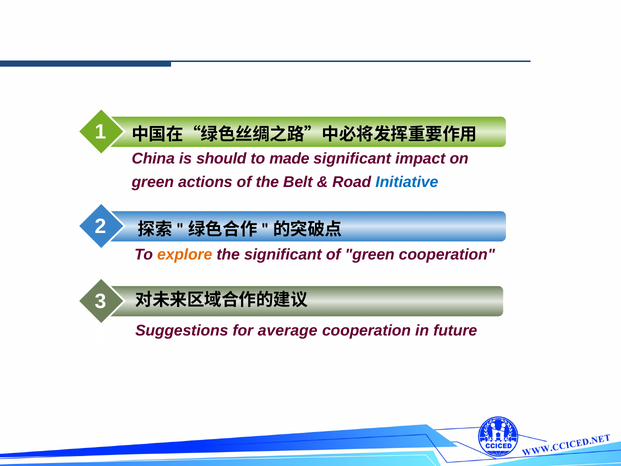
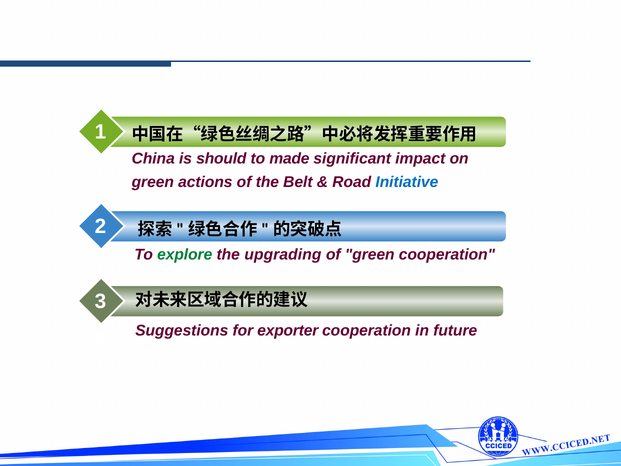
explore colour: orange -> green (185, 254)
the significant: significant -> upgrading (283, 254)
average: average -> exporter (288, 330)
